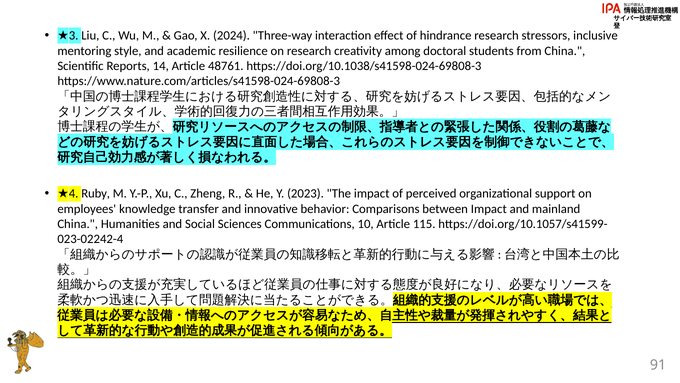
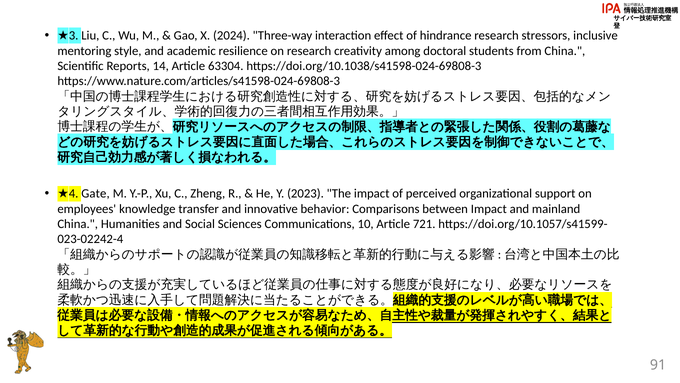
48761: 48761 -> 63304 (226, 66)
Ruby: Ruby -> Gate (96, 194)
115: 115 -> 721 (424, 224)
